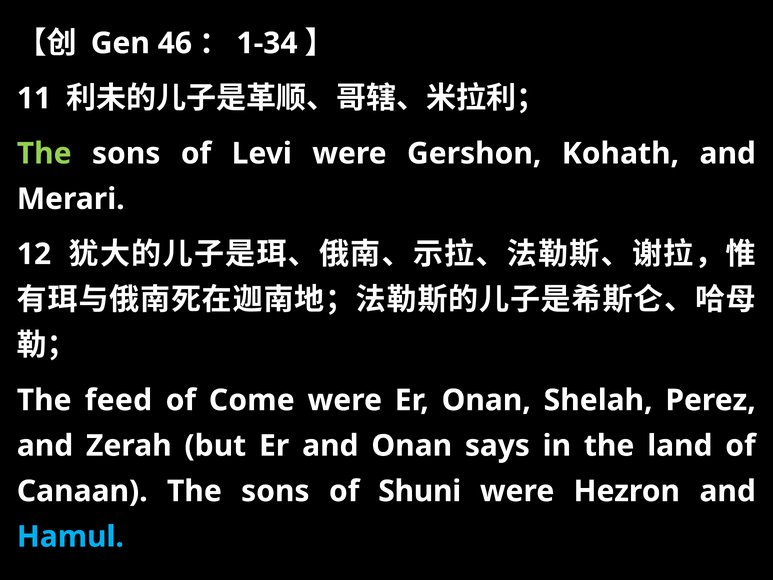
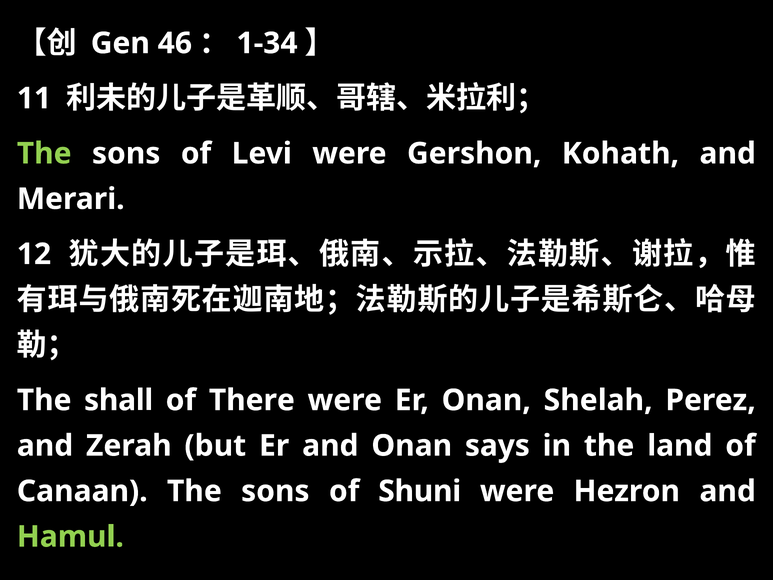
feed: feed -> shall (119, 400)
Come: Come -> There (252, 400)
Hamul colour: light blue -> light green (70, 537)
